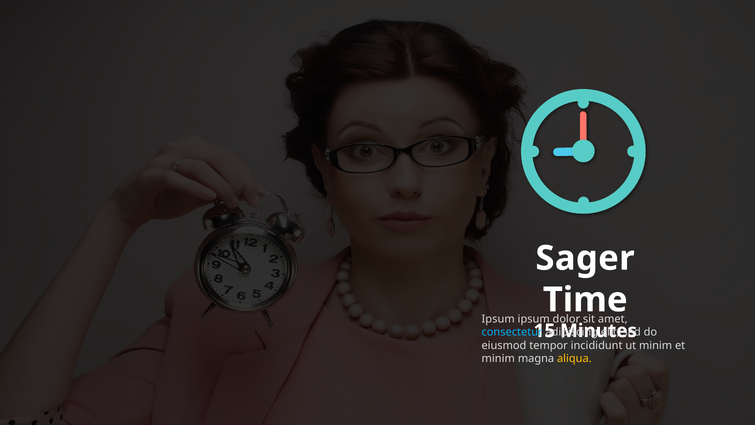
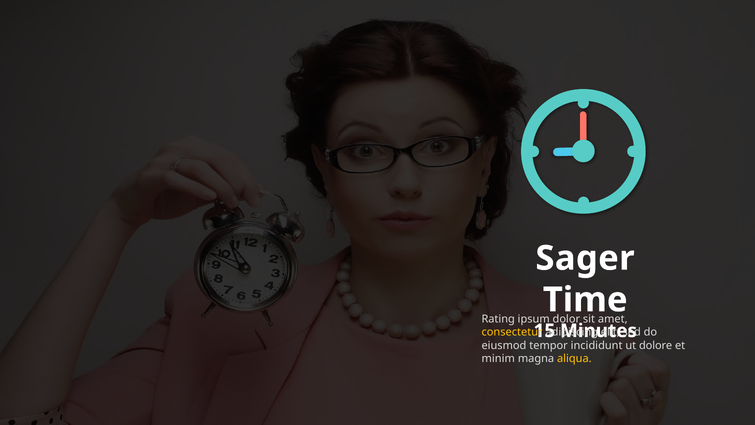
Ipsum: Ipsum -> Rating (498, 319)
consectetur colour: light blue -> yellow (512, 332)
minim: minim -> dolore (656, 345)
